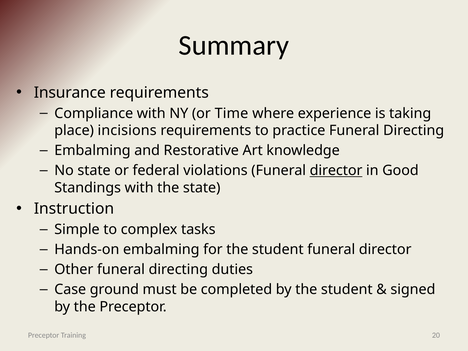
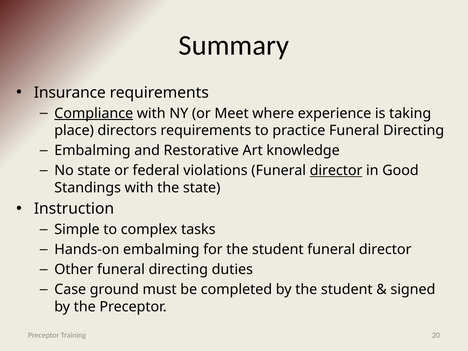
Compliance underline: none -> present (94, 113)
Time: Time -> Meet (232, 113)
incisions: incisions -> directors (127, 130)
